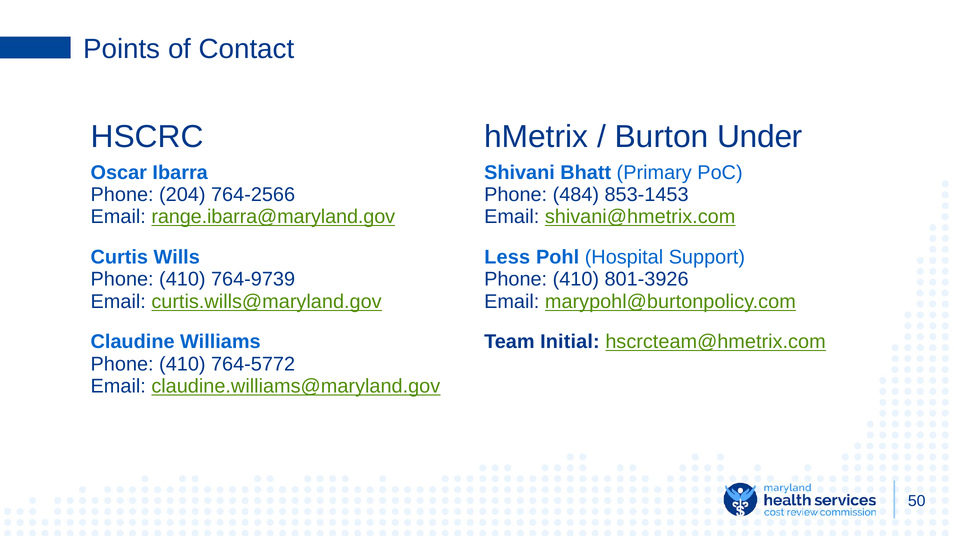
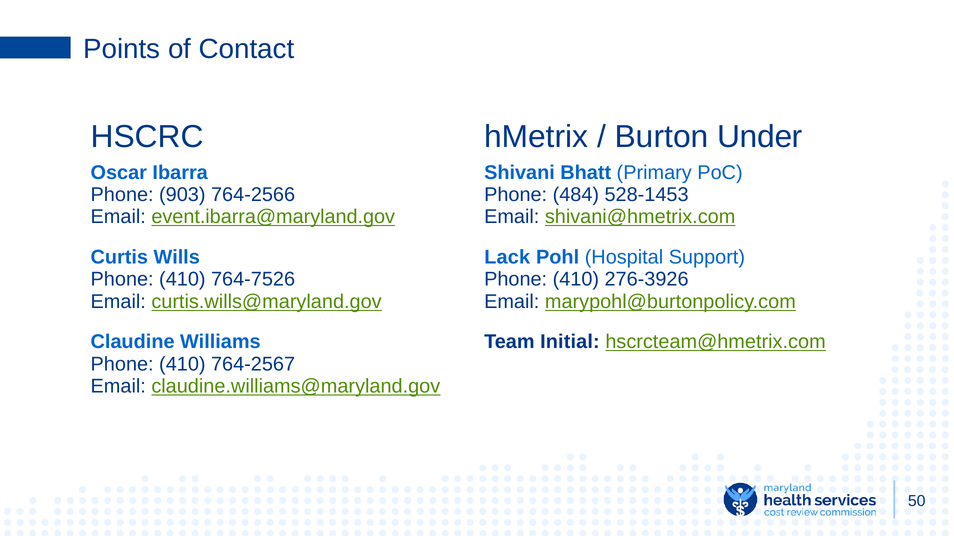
204: 204 -> 903 (182, 195)
853-1453: 853-1453 -> 528-1453 (647, 195)
range.ibarra@maryland.gov: range.ibarra@maryland.gov -> event.ibarra@maryland.gov (273, 217)
Less: Less -> Lack (507, 258)
764-9739: 764-9739 -> 764-7526 (253, 280)
801-3926: 801-3926 -> 276-3926 (647, 280)
764-5772: 764-5772 -> 764-2567 (253, 365)
